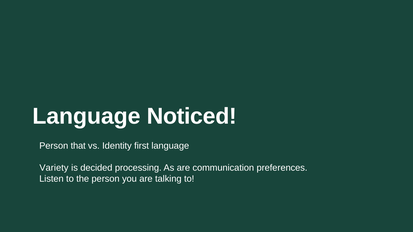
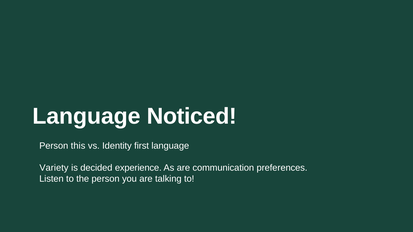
that: that -> this (78, 146)
processing: processing -> experience (138, 168)
